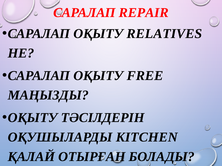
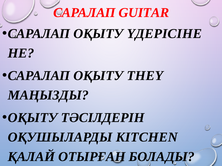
REPAIR: REPAIR -> GUITAR (144, 13)
RELATIVES: RELATIVES -> ҮДЕРІСІНЕ (164, 34)
FREE: FREE -> THEY (145, 76)
